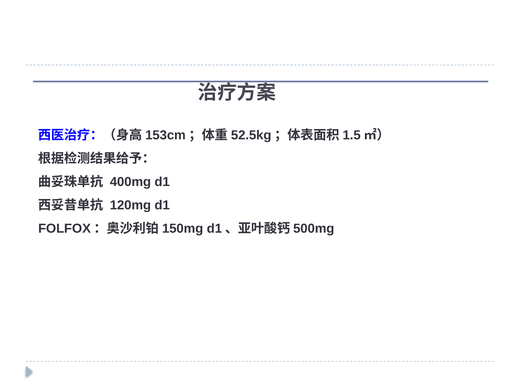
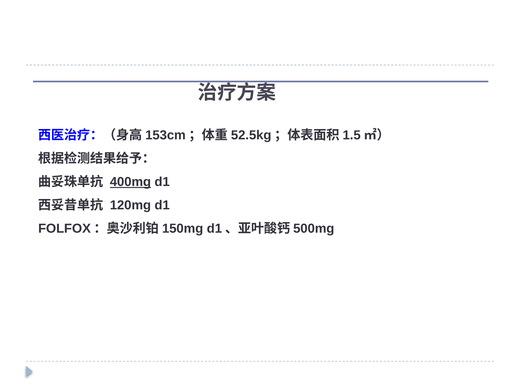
400mg underline: none -> present (130, 182)
